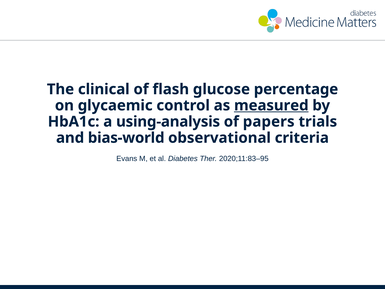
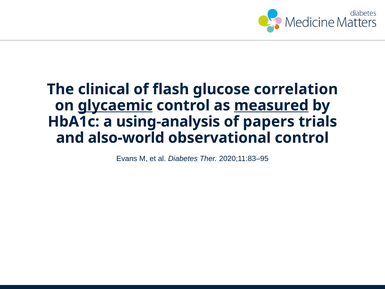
percentage: percentage -> correlation (296, 89)
glycaemic underline: none -> present (115, 105)
bias-world: bias-world -> also-world (126, 138)
observational criteria: criteria -> control (302, 138)
